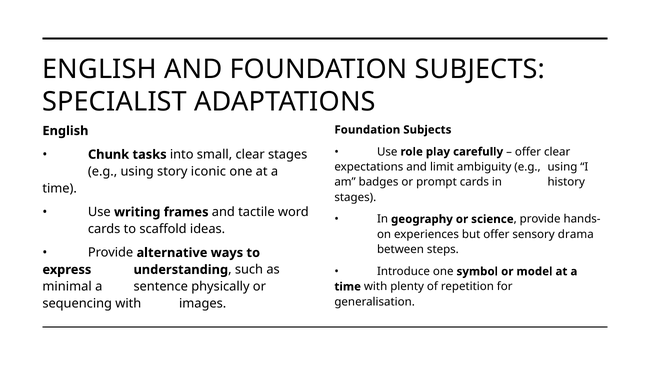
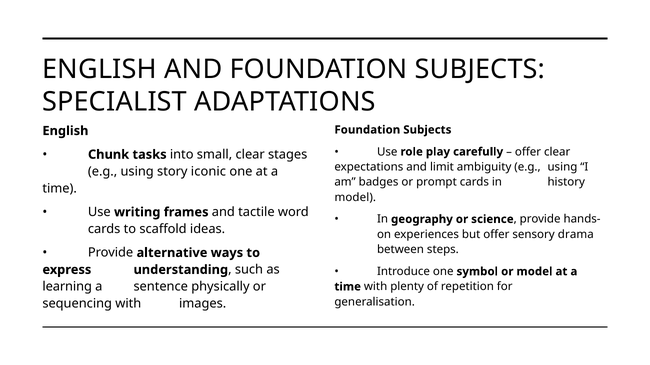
stages: stages -> model (355, 198)
minimal: minimal -> learning (67, 287)
